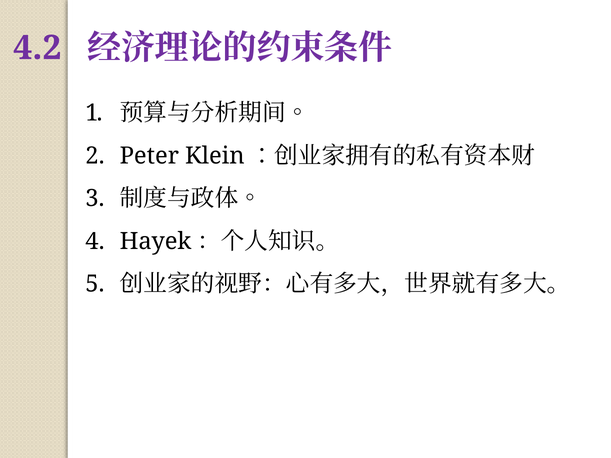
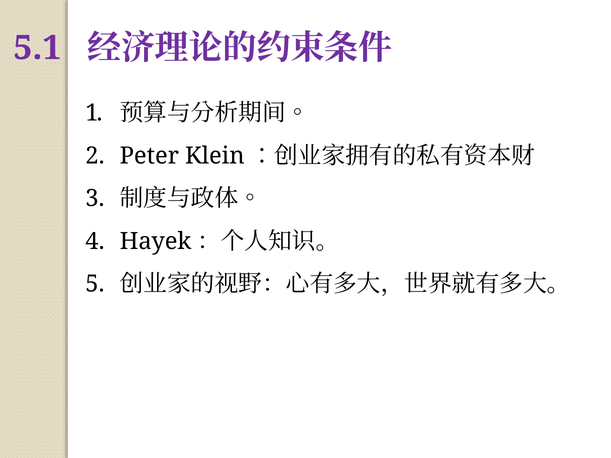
4.2: 4.2 -> 5.1 (37, 48)
